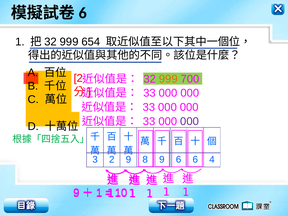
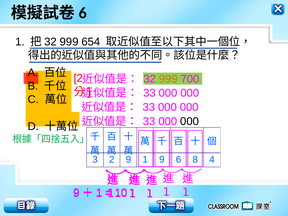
000 colour: purple -> black (190, 121)
9 8: 8 -> 1 (145, 160)
6 6: 6 -> 8 (195, 160)
